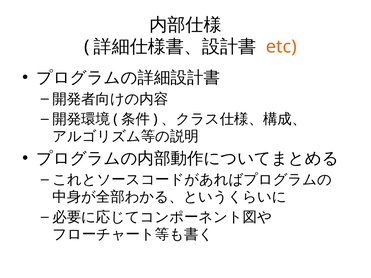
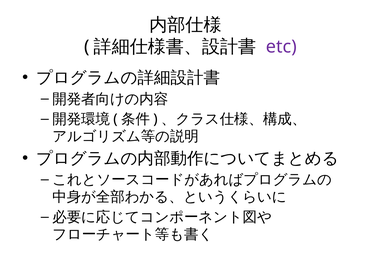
etc colour: orange -> purple (281, 47)
